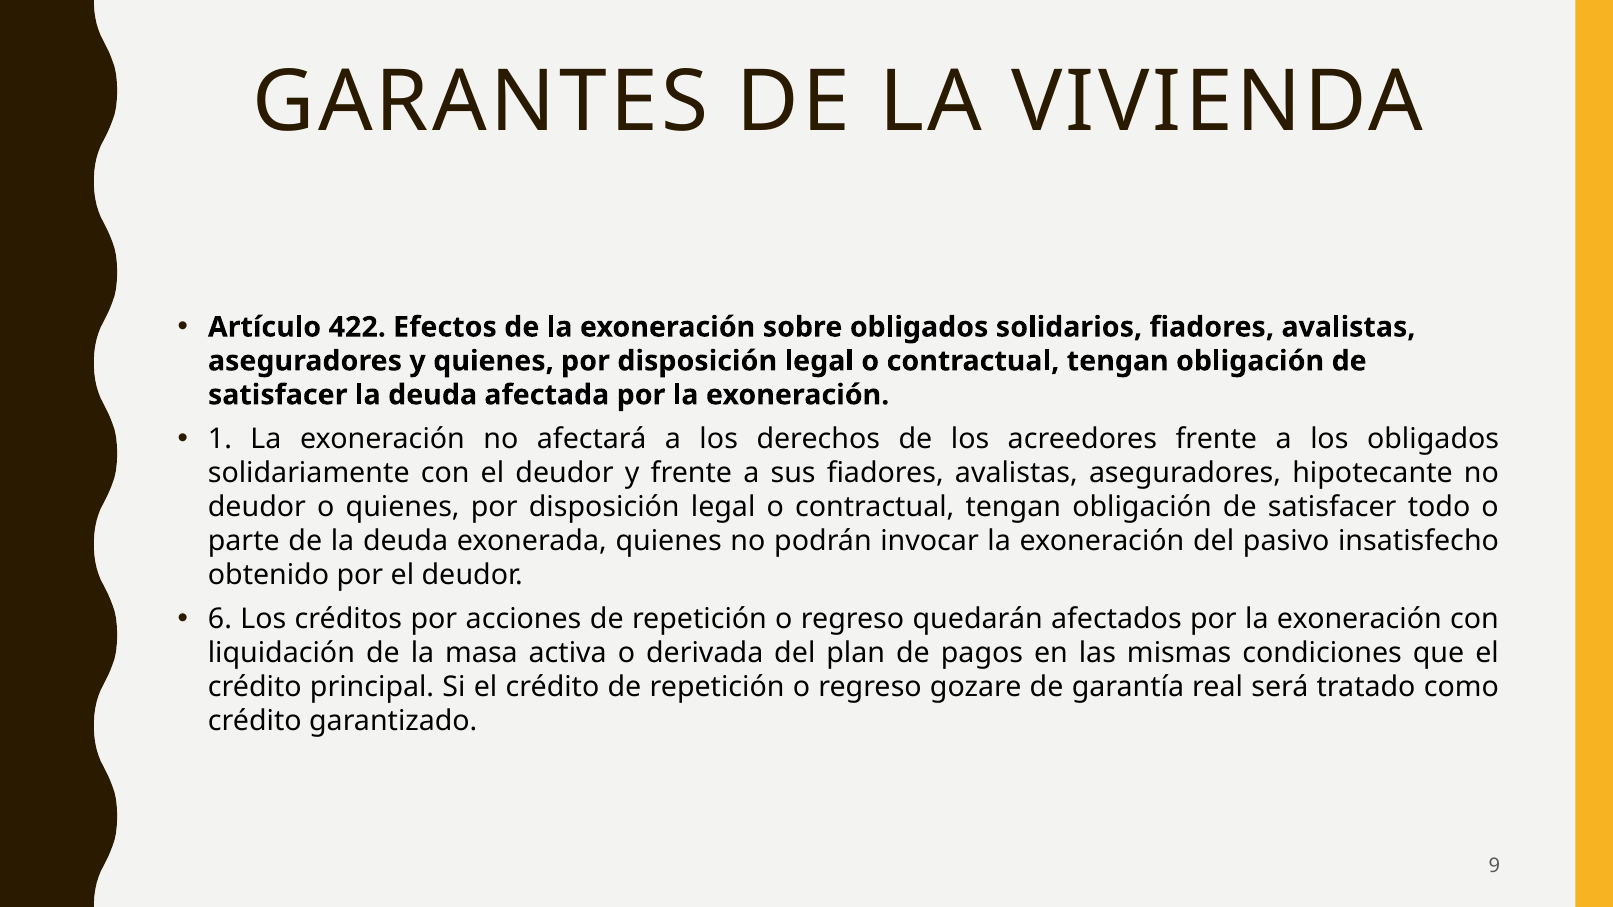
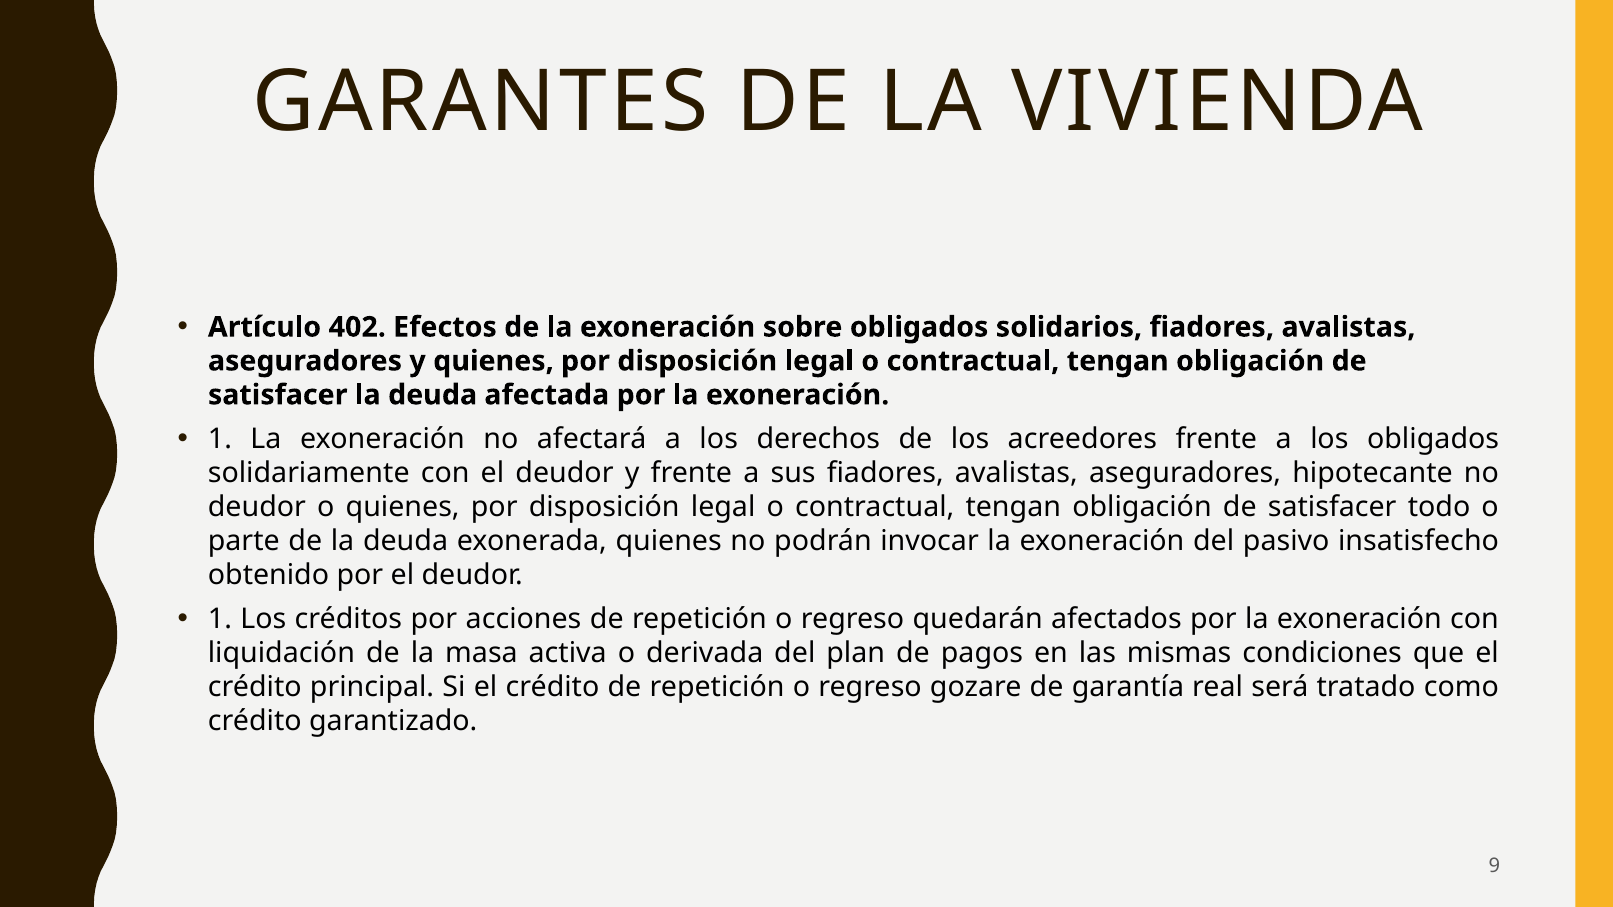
422: 422 -> 402 (357, 327)
6: 6 -> 1 (220, 620)
